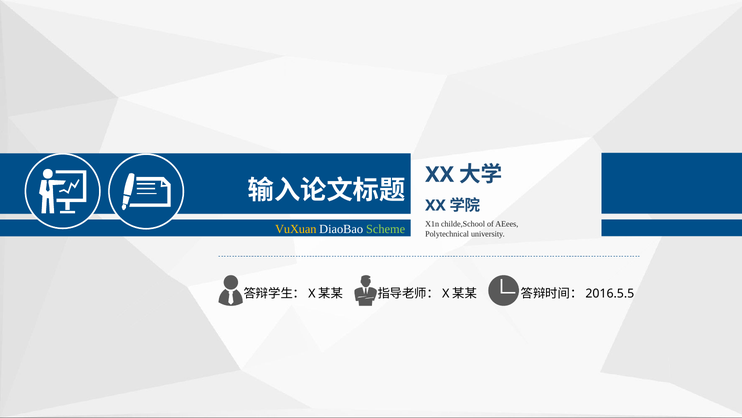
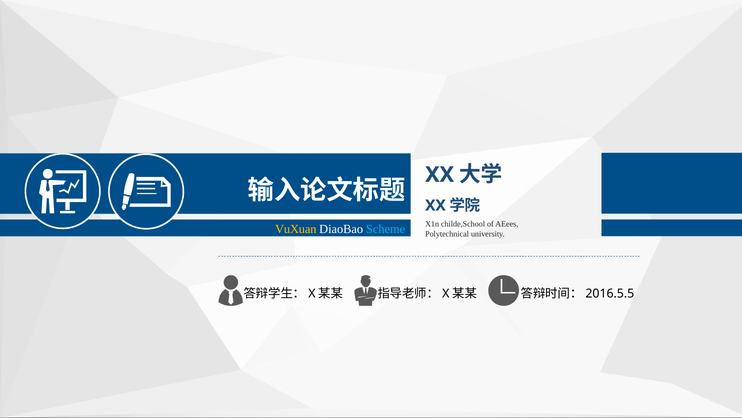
Scheme colour: light green -> light blue (386, 229)
